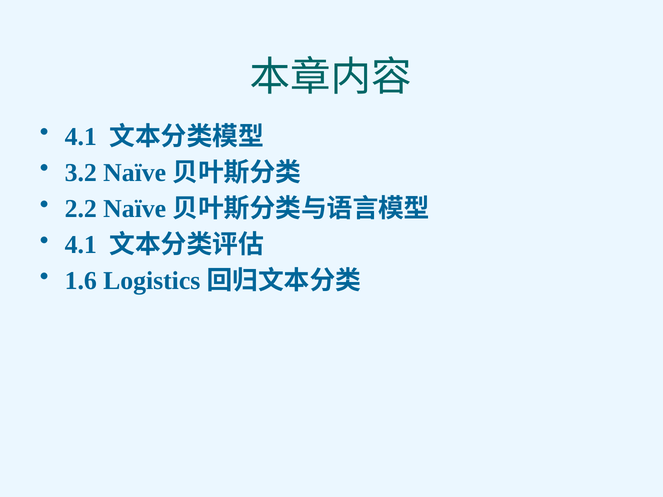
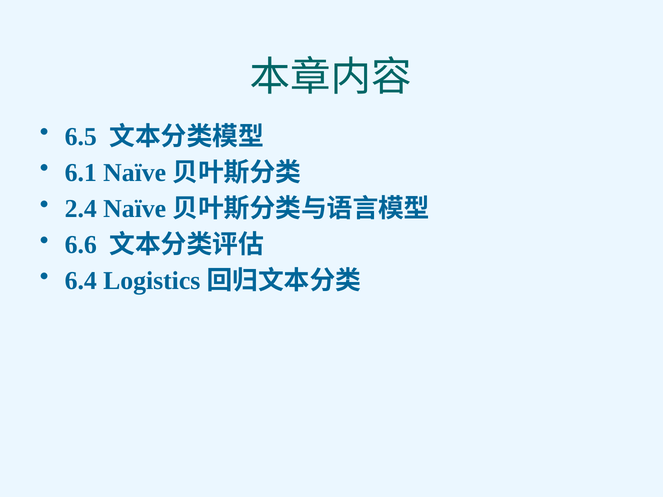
4.1: 4.1 -> 6.5 (81, 137)
3.2: 3.2 -> 6.1 (81, 173)
2.2: 2.2 -> 2.4 (81, 209)
4.1: 4.1 -> 6.6 (81, 245)
1.6: 1.6 -> 6.4 (81, 281)
